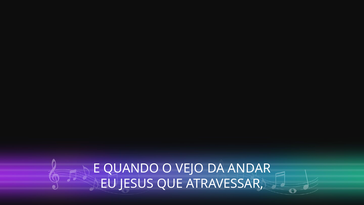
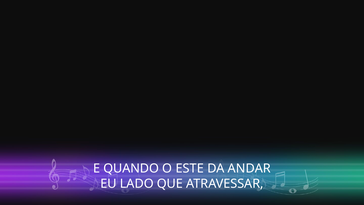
VEJO: VEJO -> ESTE (190, 168)
JESUS: JESUS -> LADO (137, 183)
